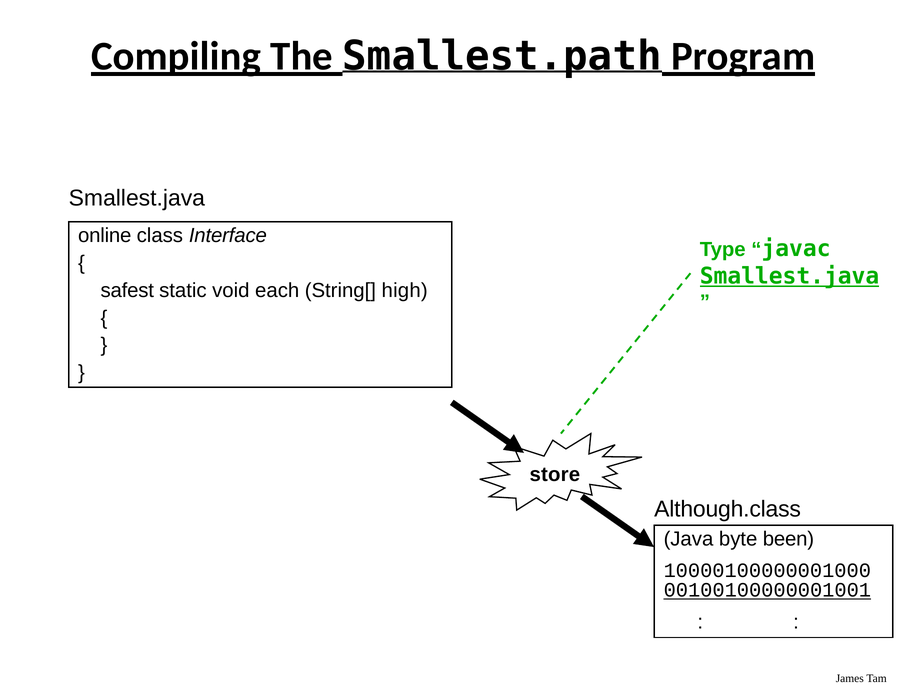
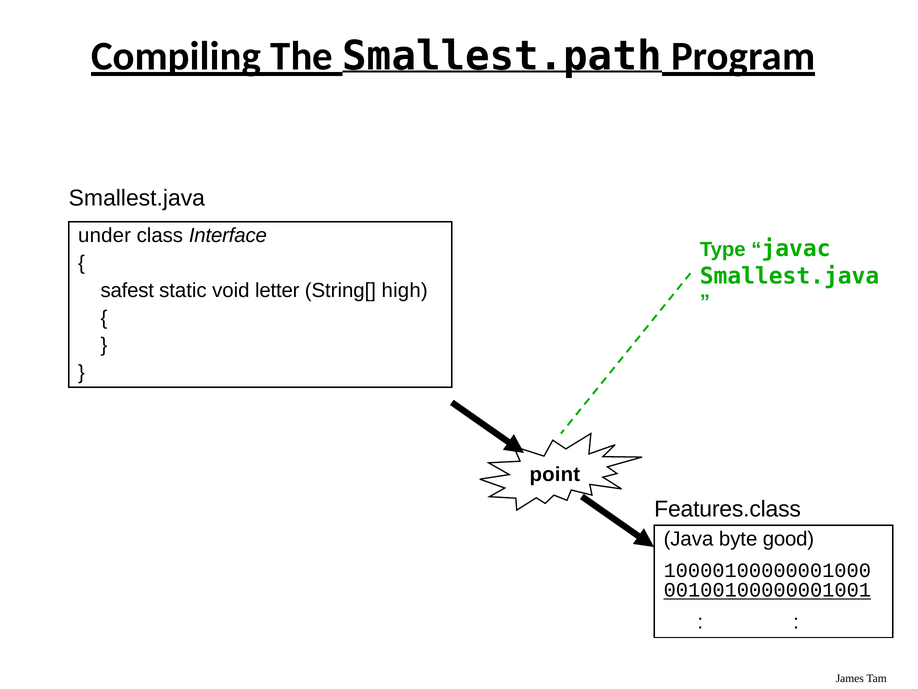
online: online -> under (105, 235)
Smallest.java underline: present -> none (790, 276)
each: each -> letter (277, 290)
store: store -> point (555, 474)
Although.class: Although.class -> Features.class (728, 509)
been: been -> good (788, 538)
